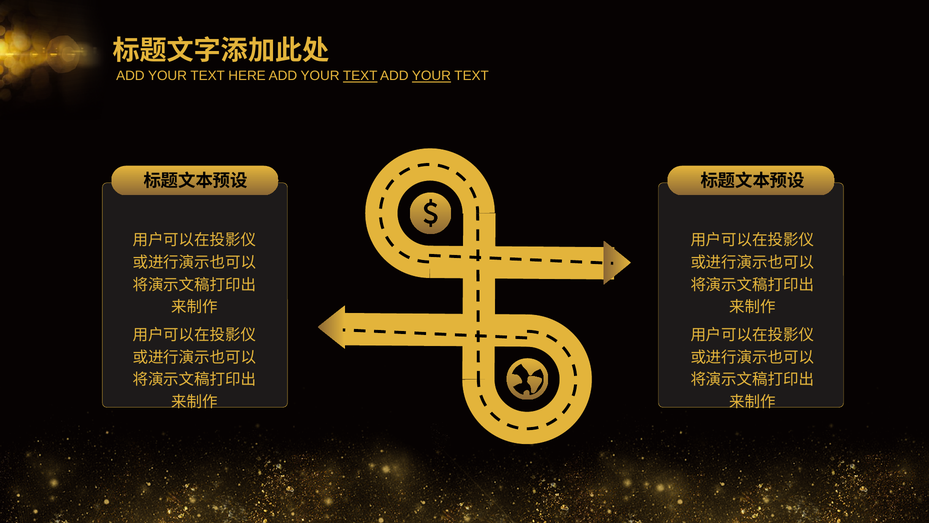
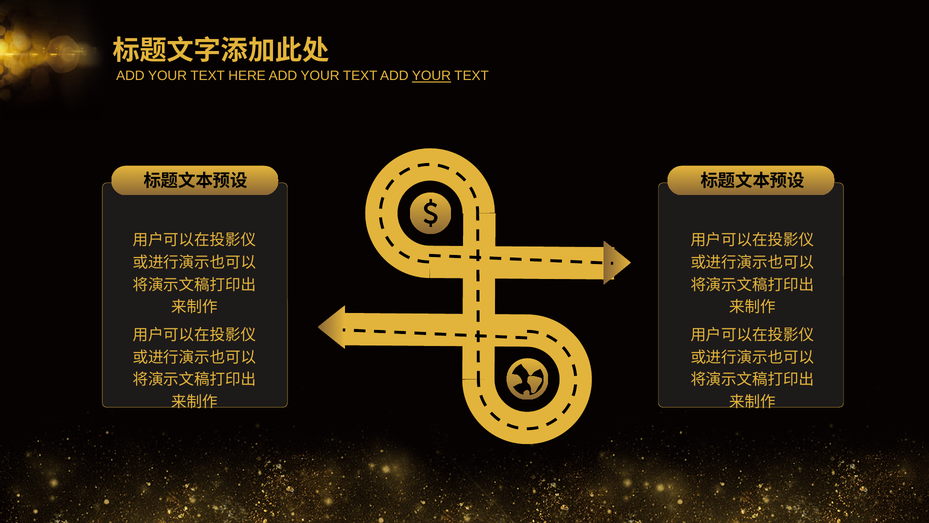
TEXT underline: present -> none (360, 76)
